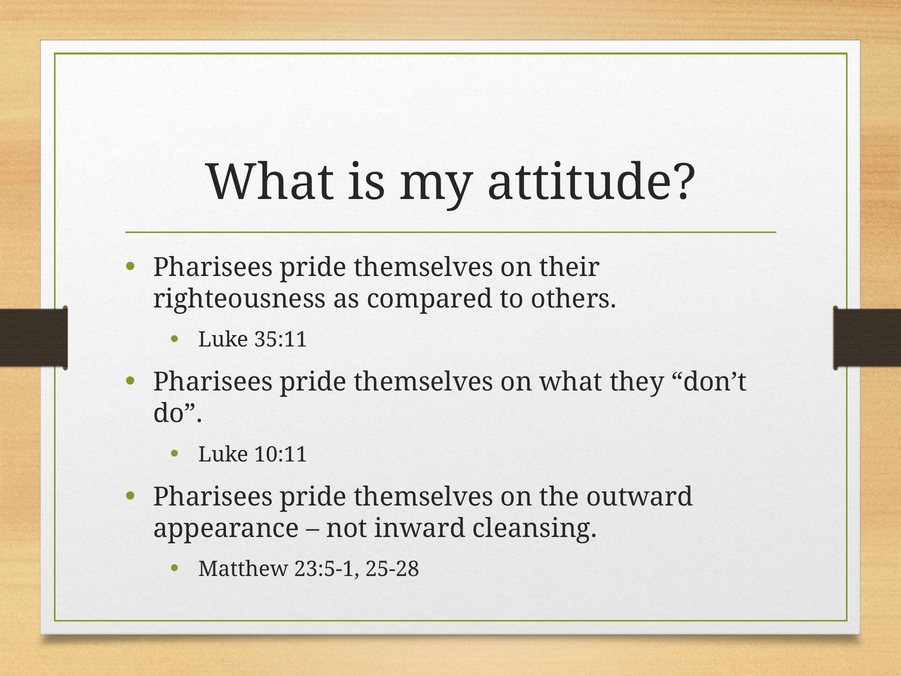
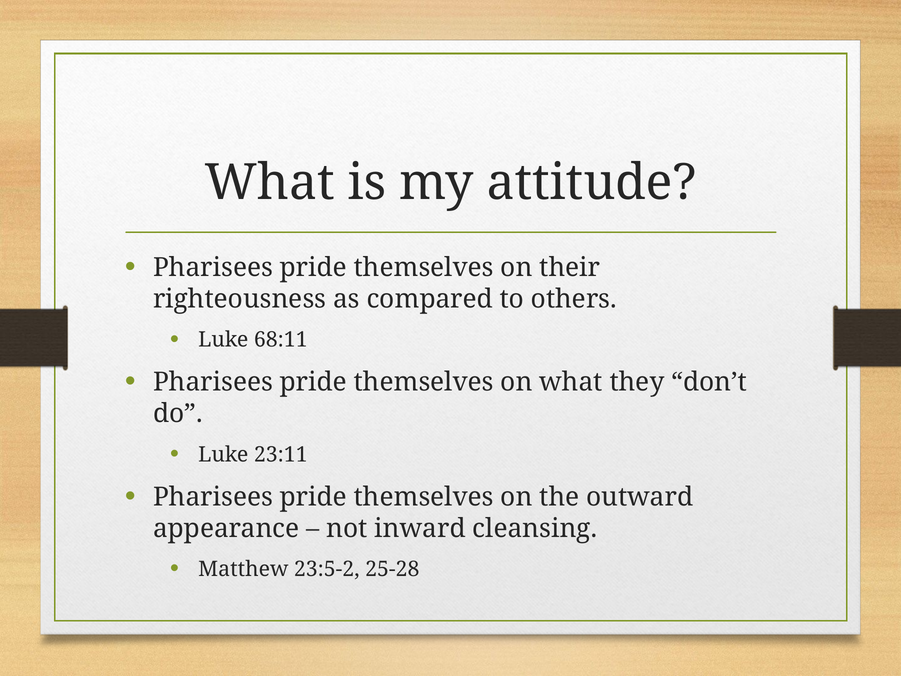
35:11: 35:11 -> 68:11 (281, 340)
10:11: 10:11 -> 23:11 (281, 454)
23:5-1: 23:5-1 -> 23:5-2 (327, 569)
